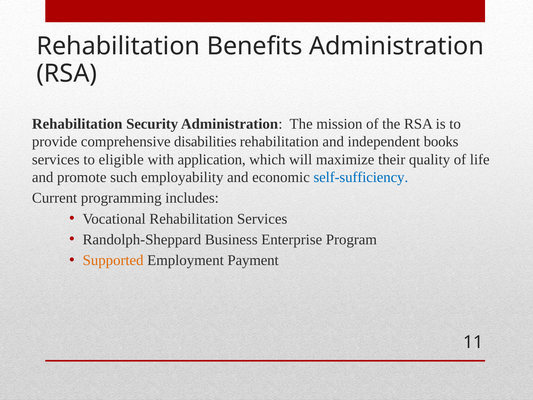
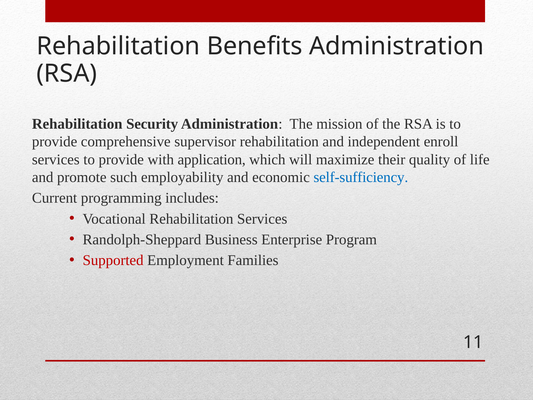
disabilities: disabilities -> supervisor (205, 142)
books: books -> enroll (441, 142)
services to eligible: eligible -> provide (121, 159)
Supported colour: orange -> red (113, 260)
Payment: Payment -> Families (253, 260)
